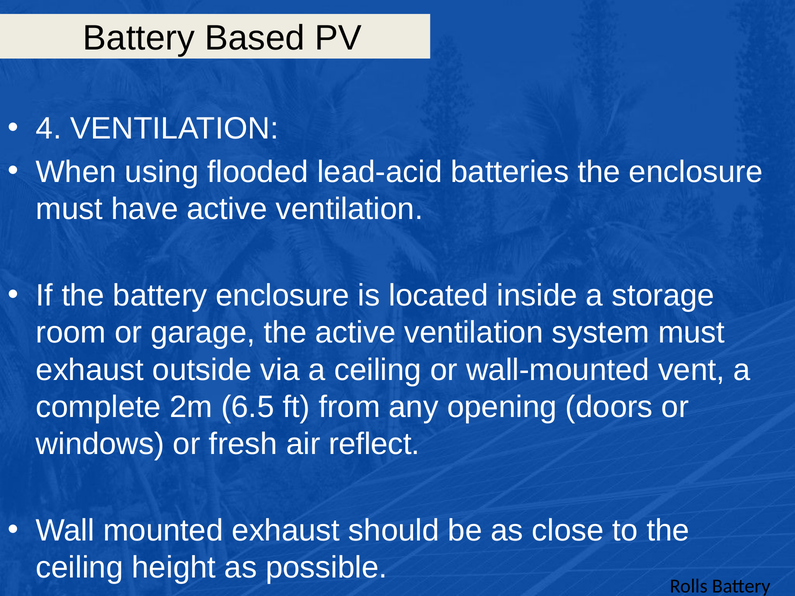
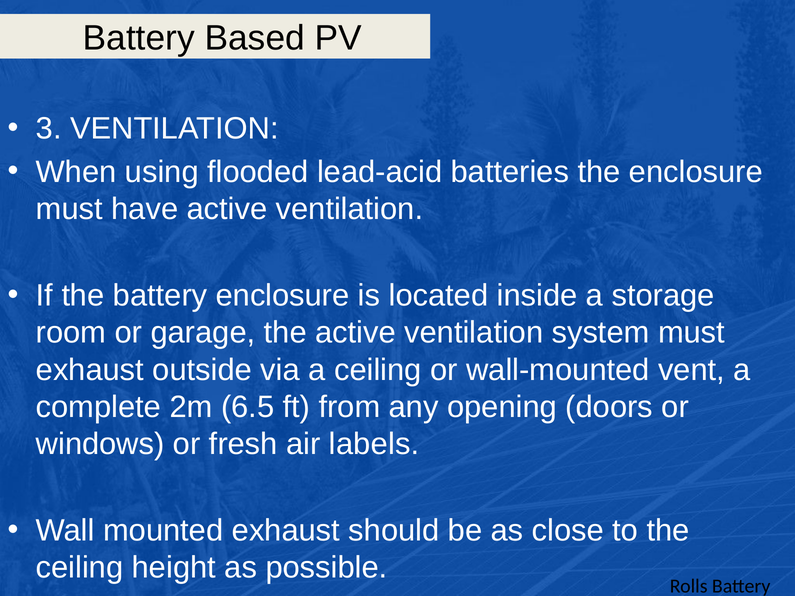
4: 4 -> 3 (49, 129)
reflect: reflect -> labels (374, 444)
